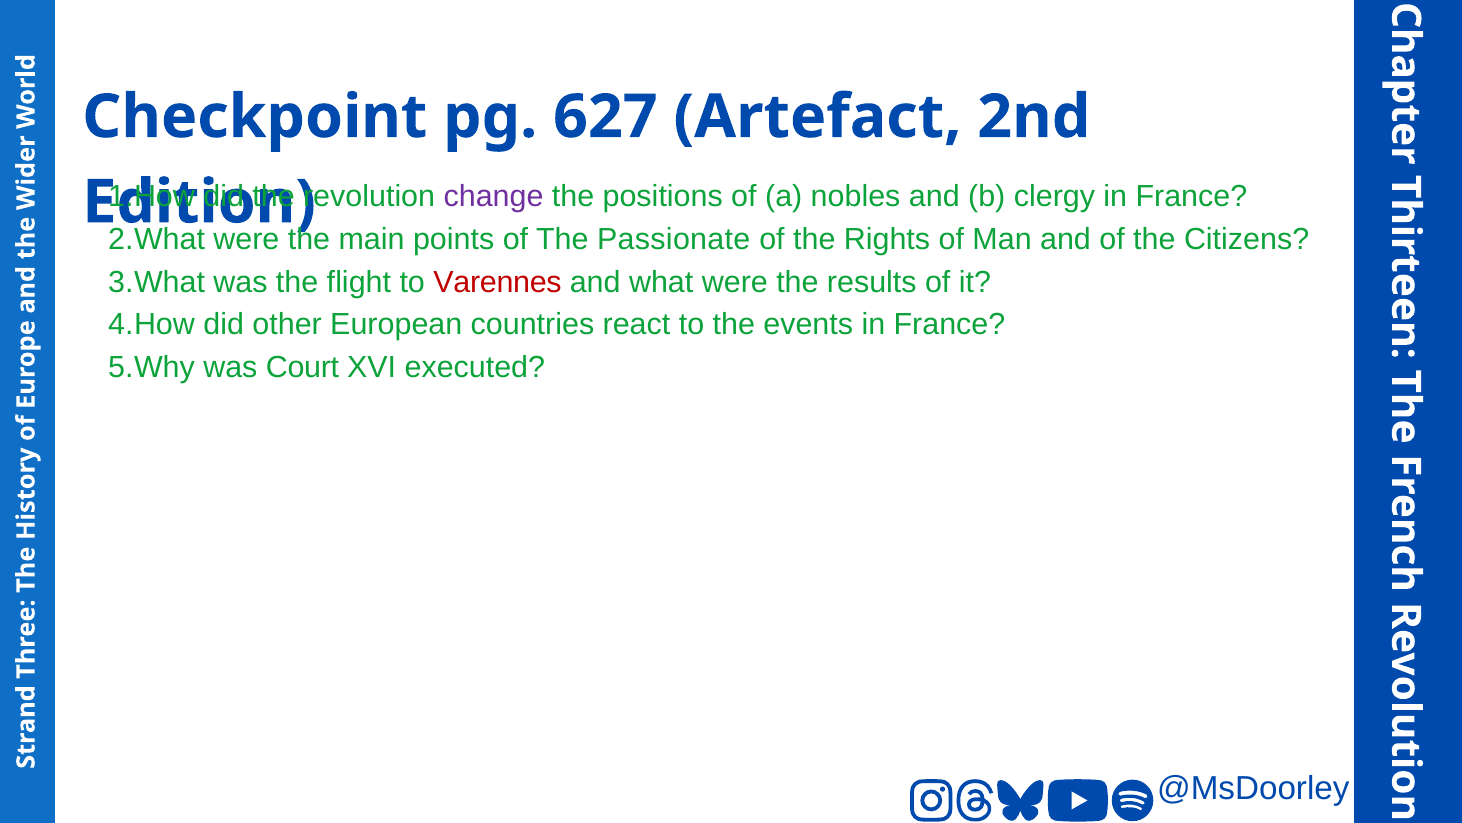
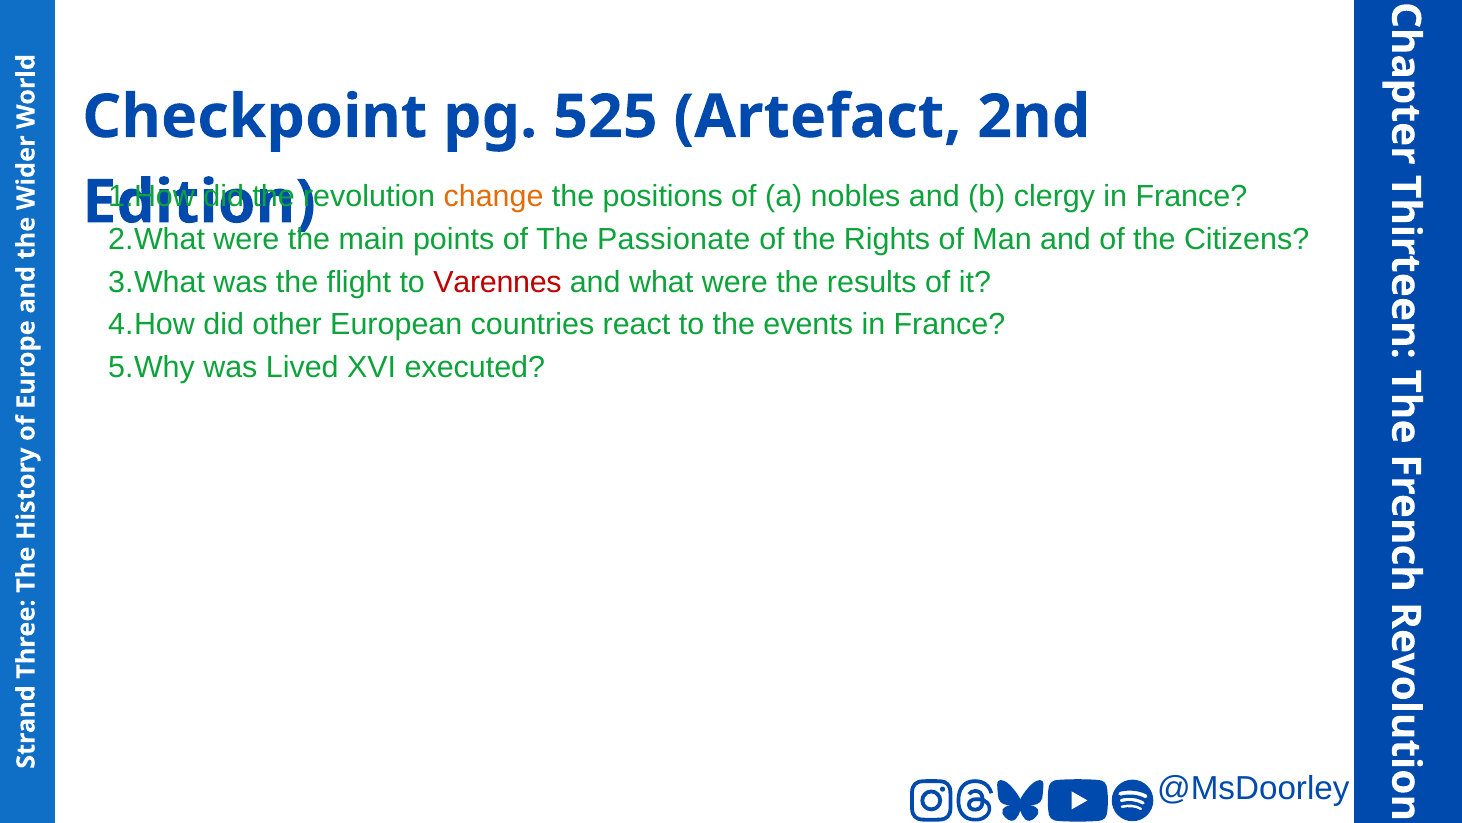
627: 627 -> 525 (605, 117)
change colour: purple -> orange (494, 197)
Court: Court -> Lived (302, 367)
